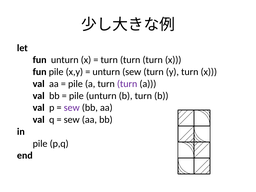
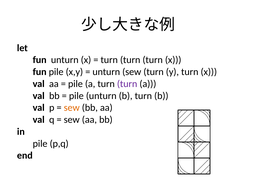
sew colour: purple -> orange (72, 108)
